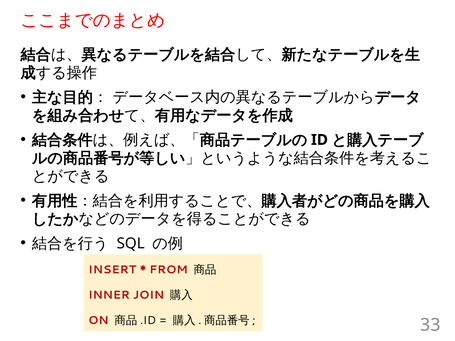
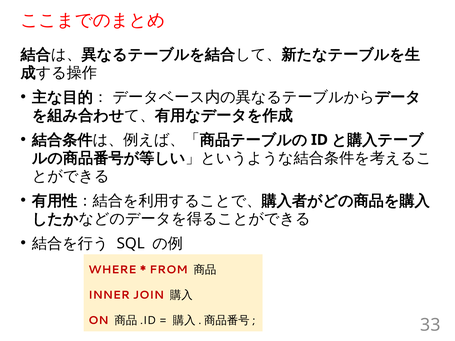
INSERT: INSERT -> WHERE (112, 270)
